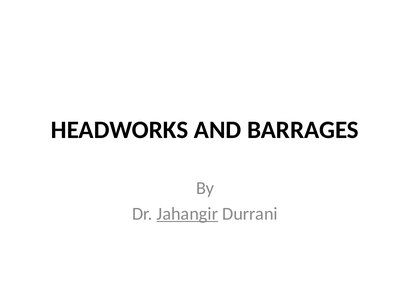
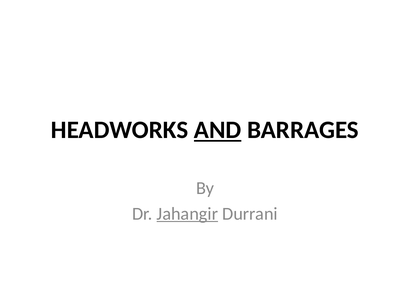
AND underline: none -> present (218, 130)
